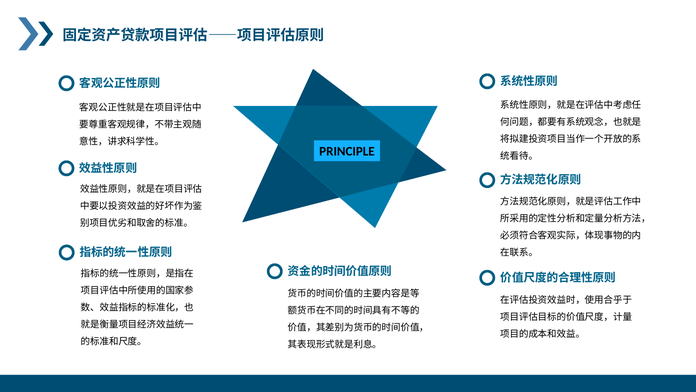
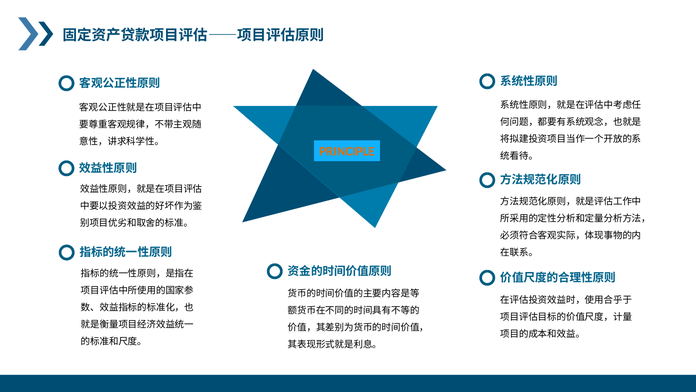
PRINCIPLE colour: black -> orange (347, 151)
